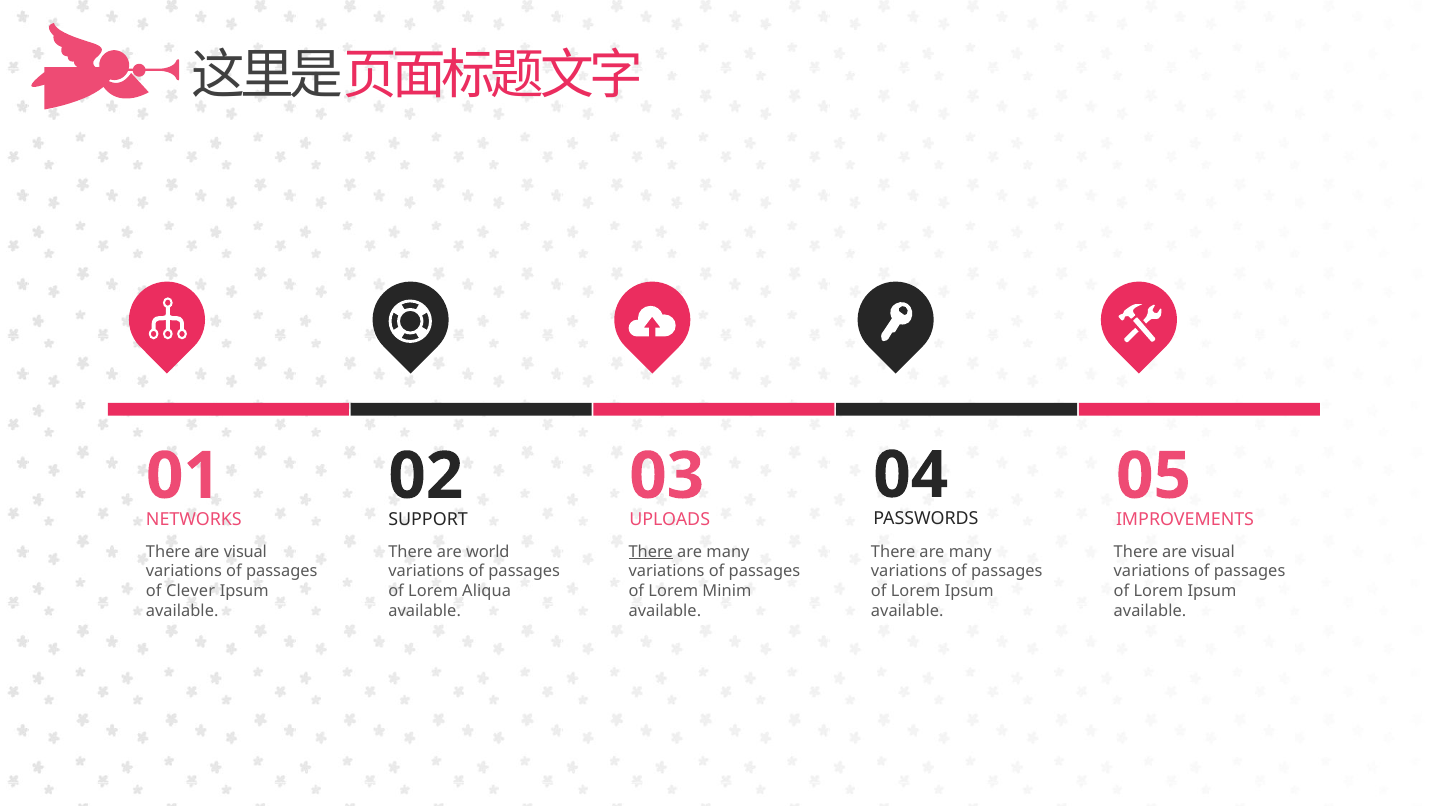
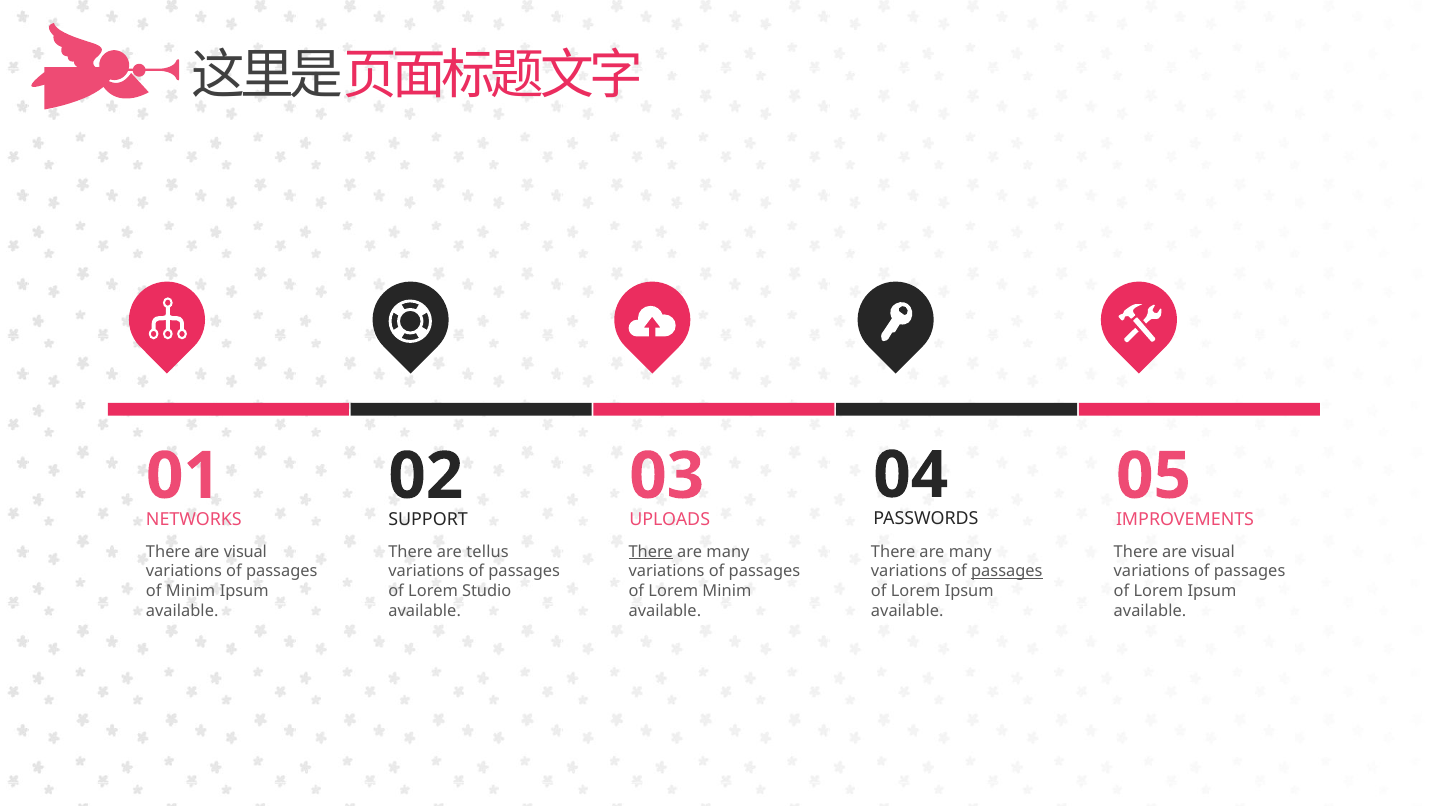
world: world -> tellus (488, 551)
passages underline: none -> present (1007, 571)
of Clever: Clever -> Minim (191, 591)
Aliqua: Aliqua -> Studio (487, 591)
